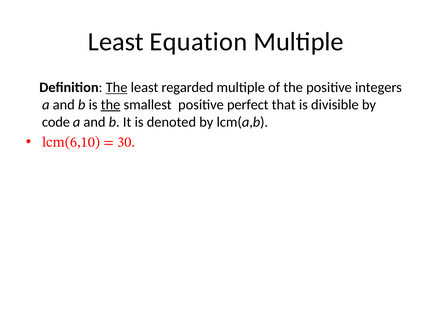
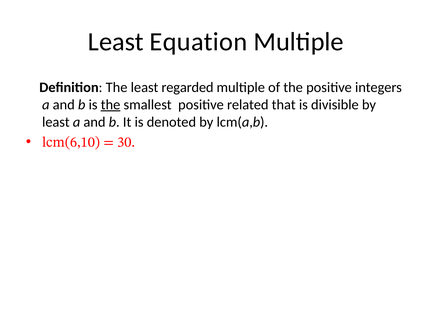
The underline: present -> none (117, 87)
perfect: perfect -> related (248, 105)
code: code -> least (56, 122)
